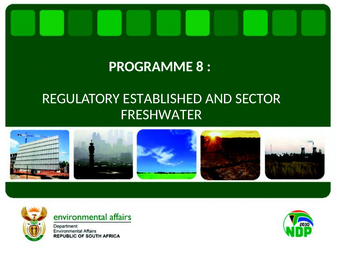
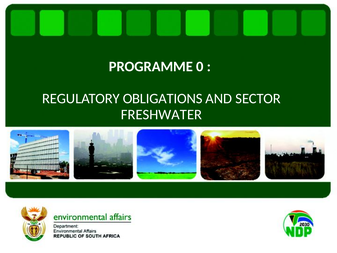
8: 8 -> 0 (200, 67)
ESTABLISHED: ESTABLISHED -> OBLIGATIONS (163, 98)
